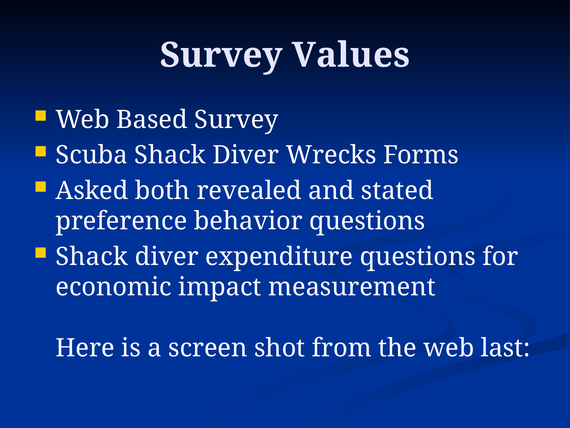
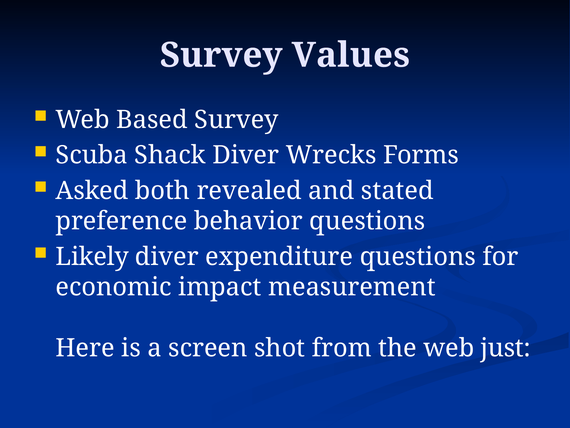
Shack: Shack -> Likely (92, 256)
last: last -> just (506, 348)
